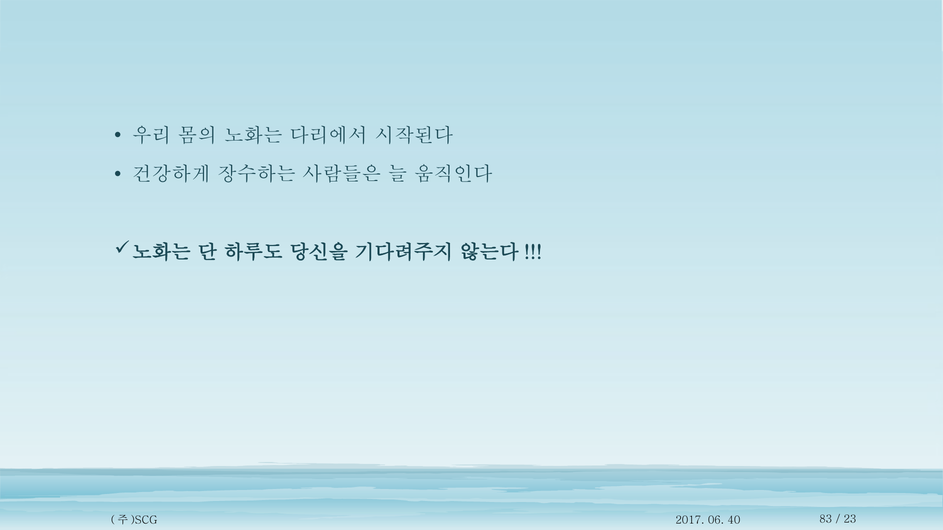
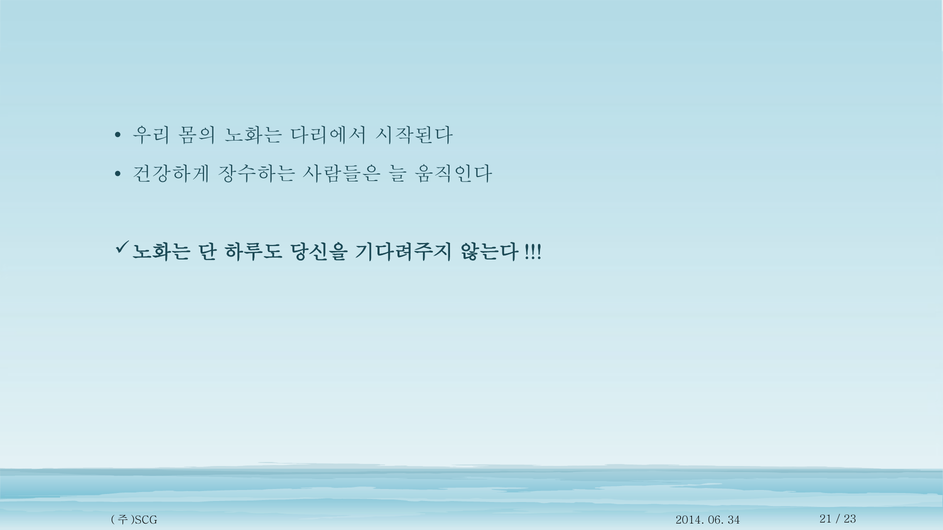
2017: 2017 -> 2014 (690, 521)
40: 40 -> 34 (734, 521)
83: 83 -> 21 (826, 519)
